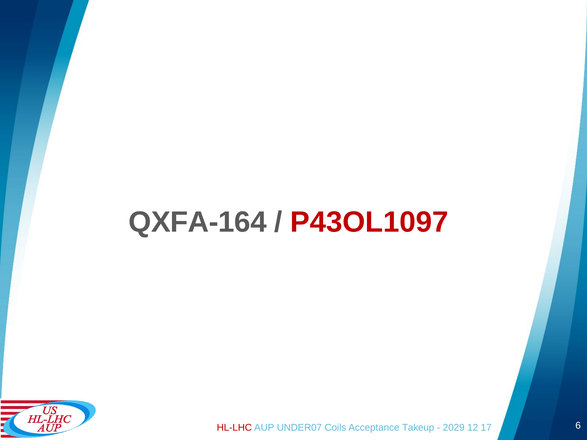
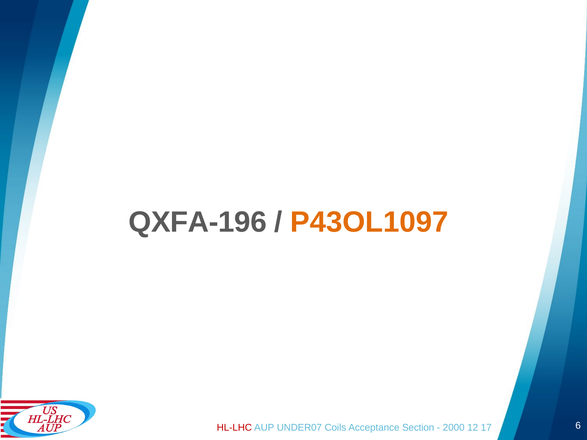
QXFA-164: QXFA-164 -> QXFA-196 (198, 222)
P43OL1097 colour: red -> orange (369, 222)
Takeup: Takeup -> Section (418, 428)
2029: 2029 -> 2000 (454, 428)
